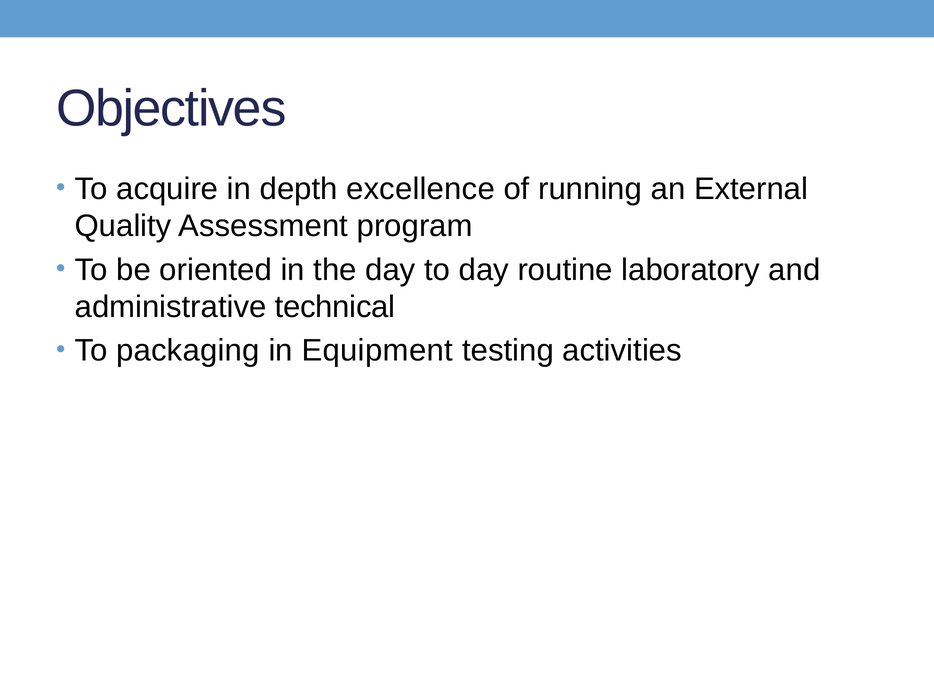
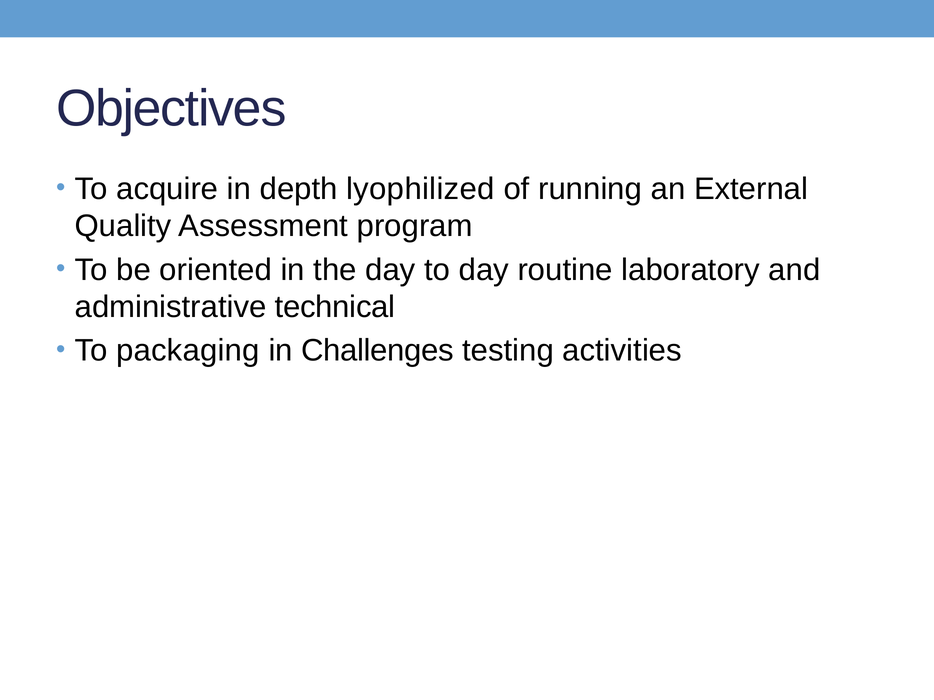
excellence: excellence -> lyophilized (420, 189)
Equipment: Equipment -> Challenges (378, 351)
